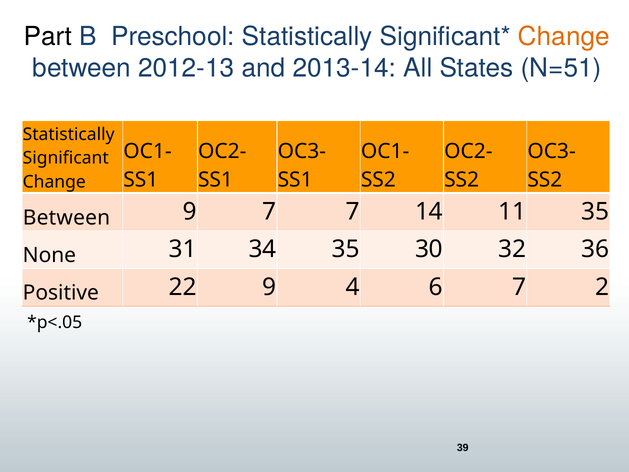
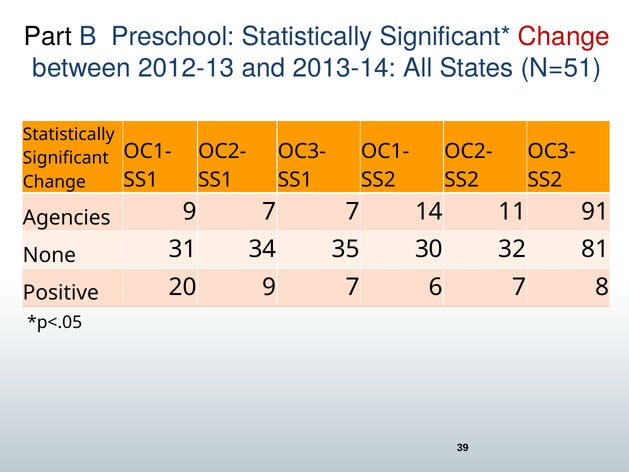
Change colour: orange -> red (564, 36)
Between: Between -> Agencies (67, 217)
11 35: 35 -> 91 (595, 212)
36: 36 -> 81 (595, 249)
22: 22 -> 20 (183, 287)
4: 4 -> 7 (353, 287)
2: 2 -> 8 (602, 287)
